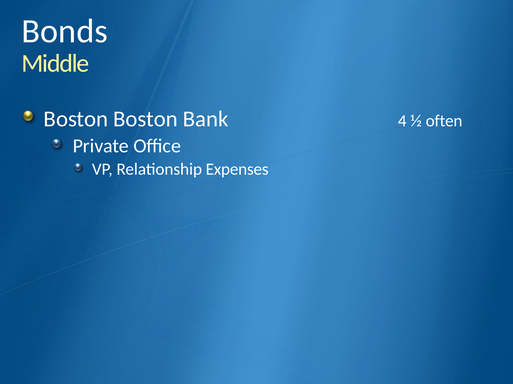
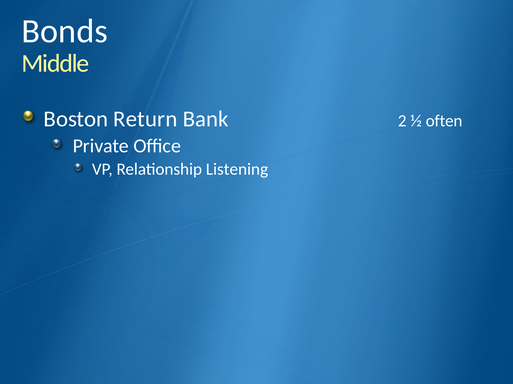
Boston Boston: Boston -> Return (145, 119)
4: 4 -> 2 (402, 121)
Expenses: Expenses -> Listening (237, 170)
